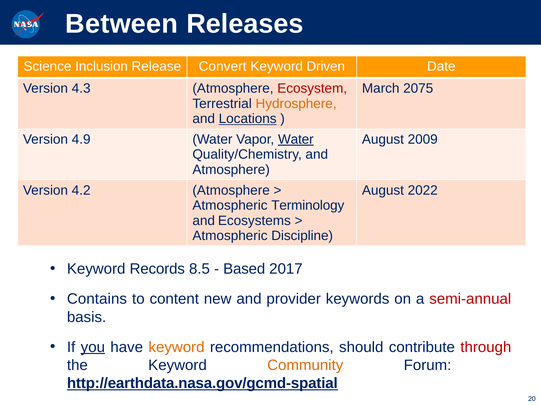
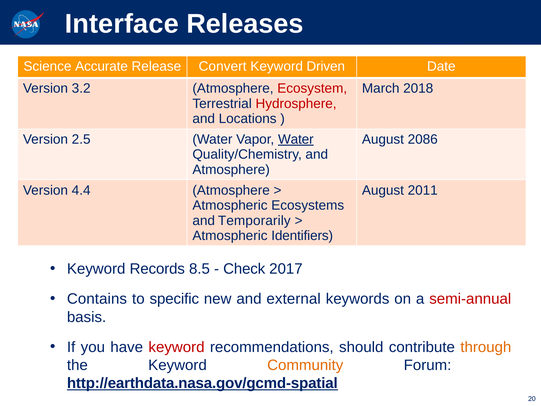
Between: Between -> Interface (122, 24)
Inclusion: Inclusion -> Accurate (102, 66)
4.3: 4.3 -> 3.2 (81, 88)
2075: 2075 -> 2018 (418, 88)
Hydrosphere colour: orange -> red (296, 104)
Locations underline: present -> none (248, 119)
4.9: 4.9 -> 2.5 (81, 139)
2009: 2009 -> 2086 (423, 139)
4.2: 4.2 -> 4.4 (81, 190)
2022: 2022 -> 2011 (423, 190)
Terminology: Terminology -> Ecosystems (308, 205)
Ecosystems: Ecosystems -> Temporarily (254, 220)
Discipline: Discipline -> Identifiers (302, 236)
Based: Based -> Check (244, 269)
content: content -> specific (174, 299)
provider: provider -> external (294, 299)
you underline: present -> none (93, 347)
keyword colour: orange -> red (177, 347)
through colour: red -> orange (486, 347)
